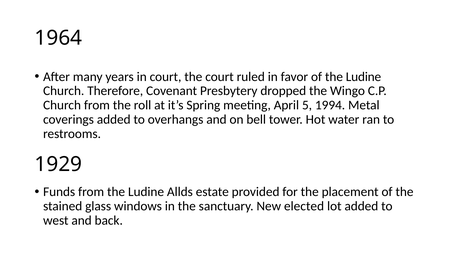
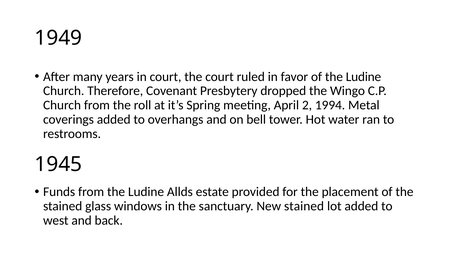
1964: 1964 -> 1949 (58, 38)
5: 5 -> 2 (307, 105)
1929: 1929 -> 1945 (58, 164)
New elected: elected -> stained (304, 206)
